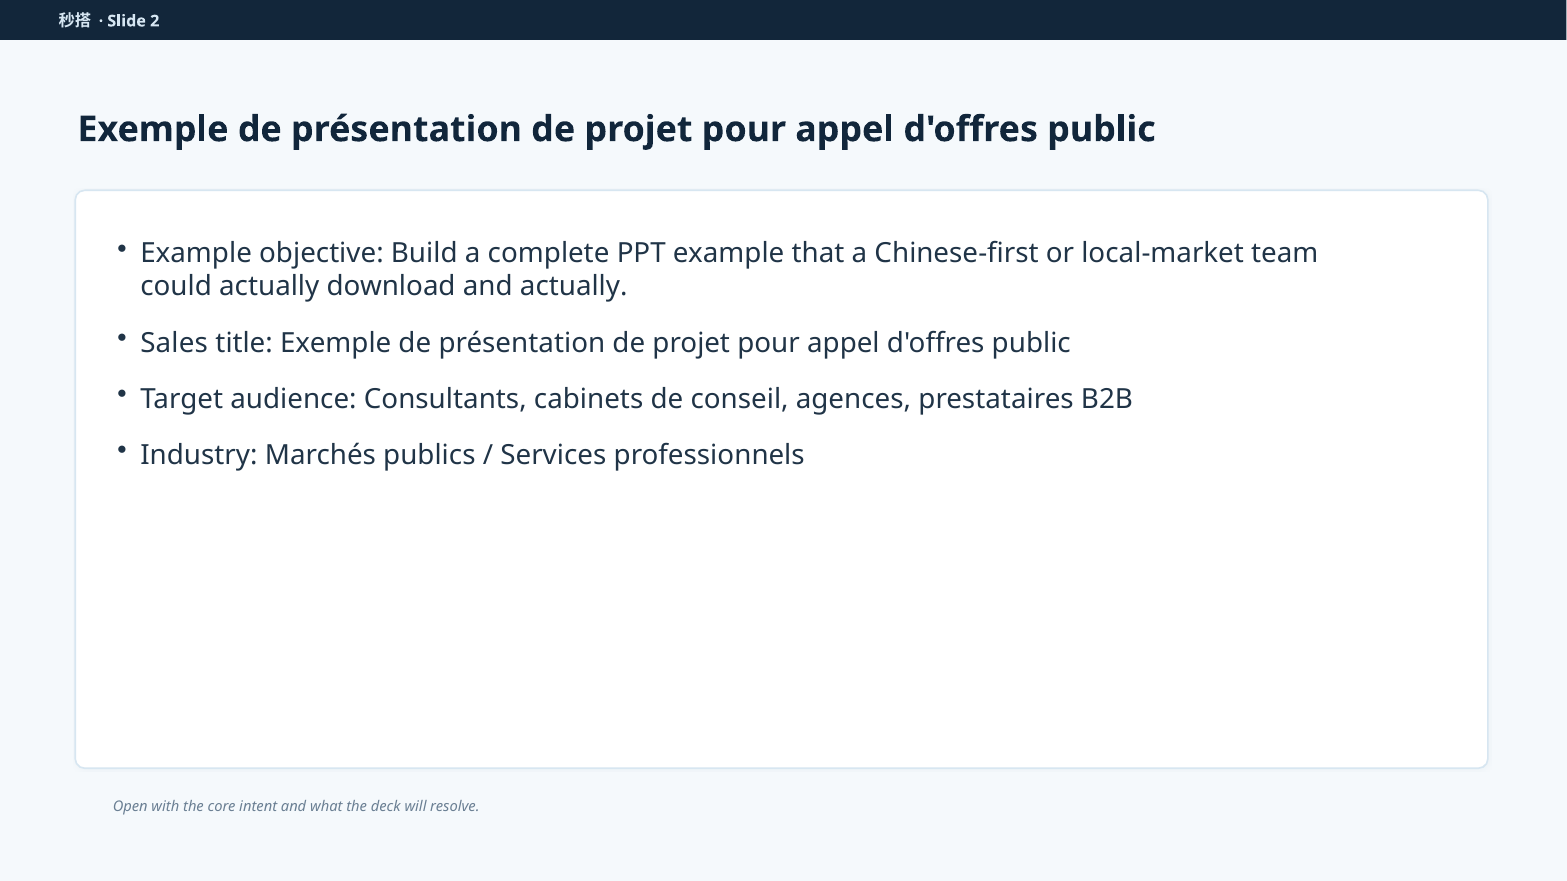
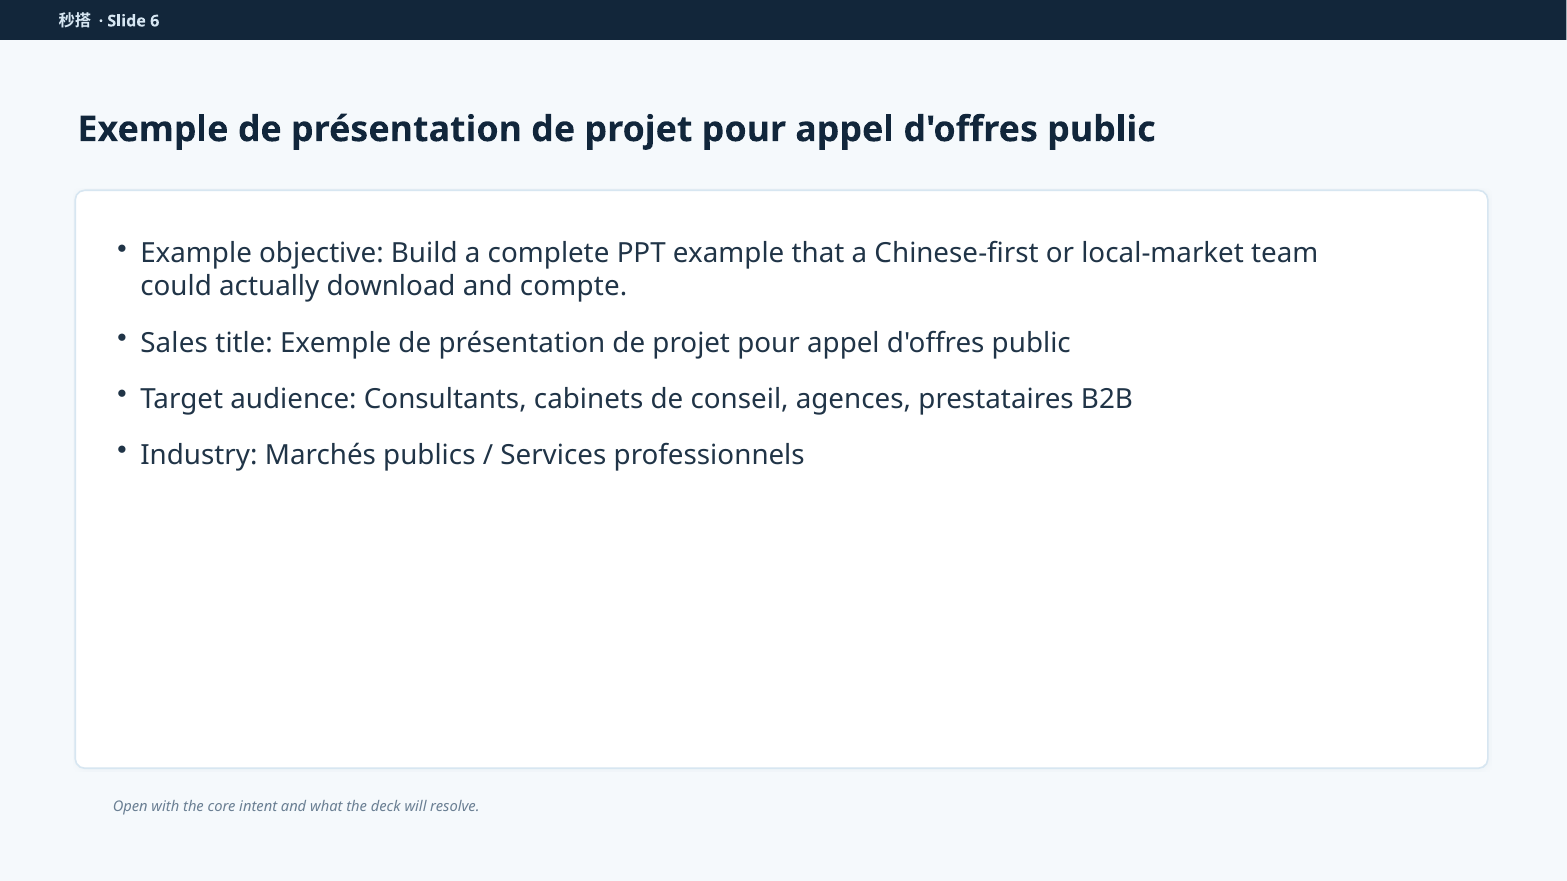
2: 2 -> 6 (155, 21)
and actually: actually -> compte (574, 287)
